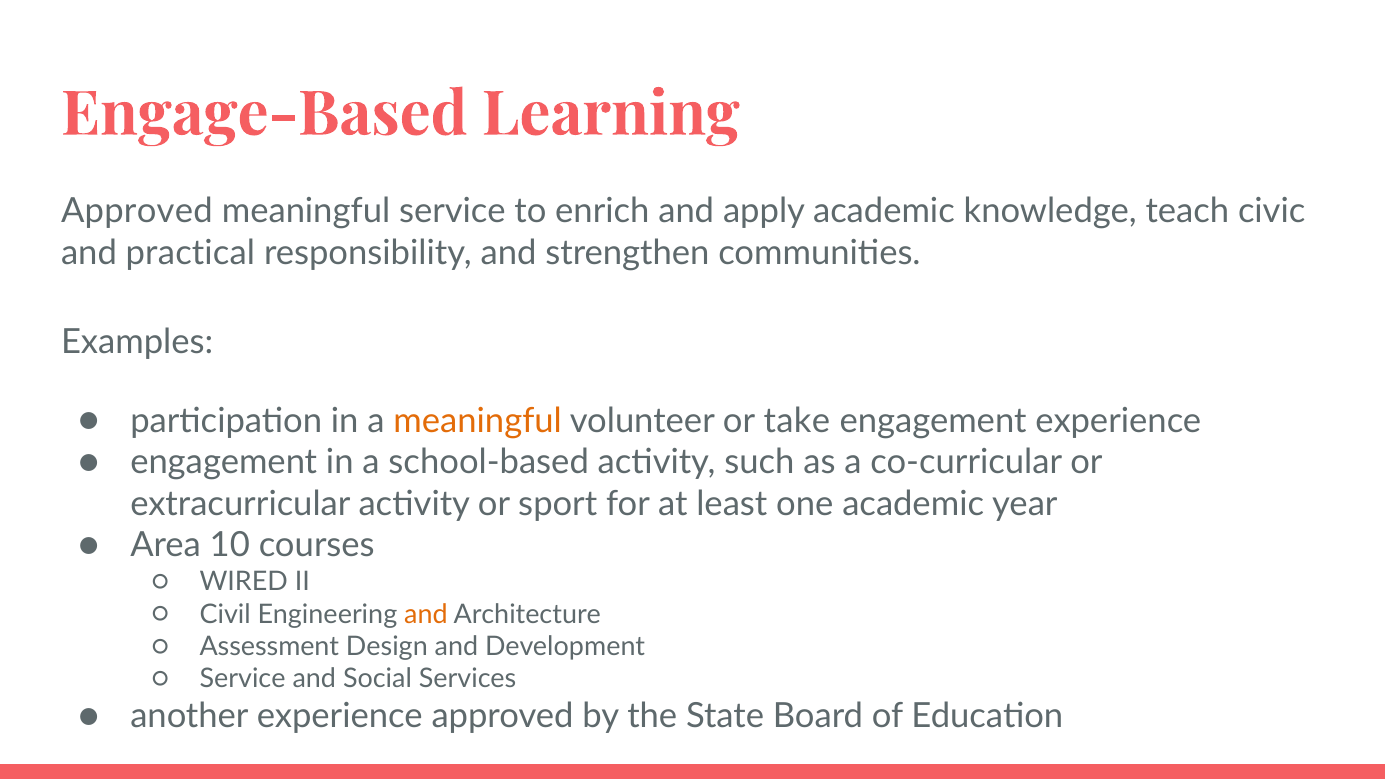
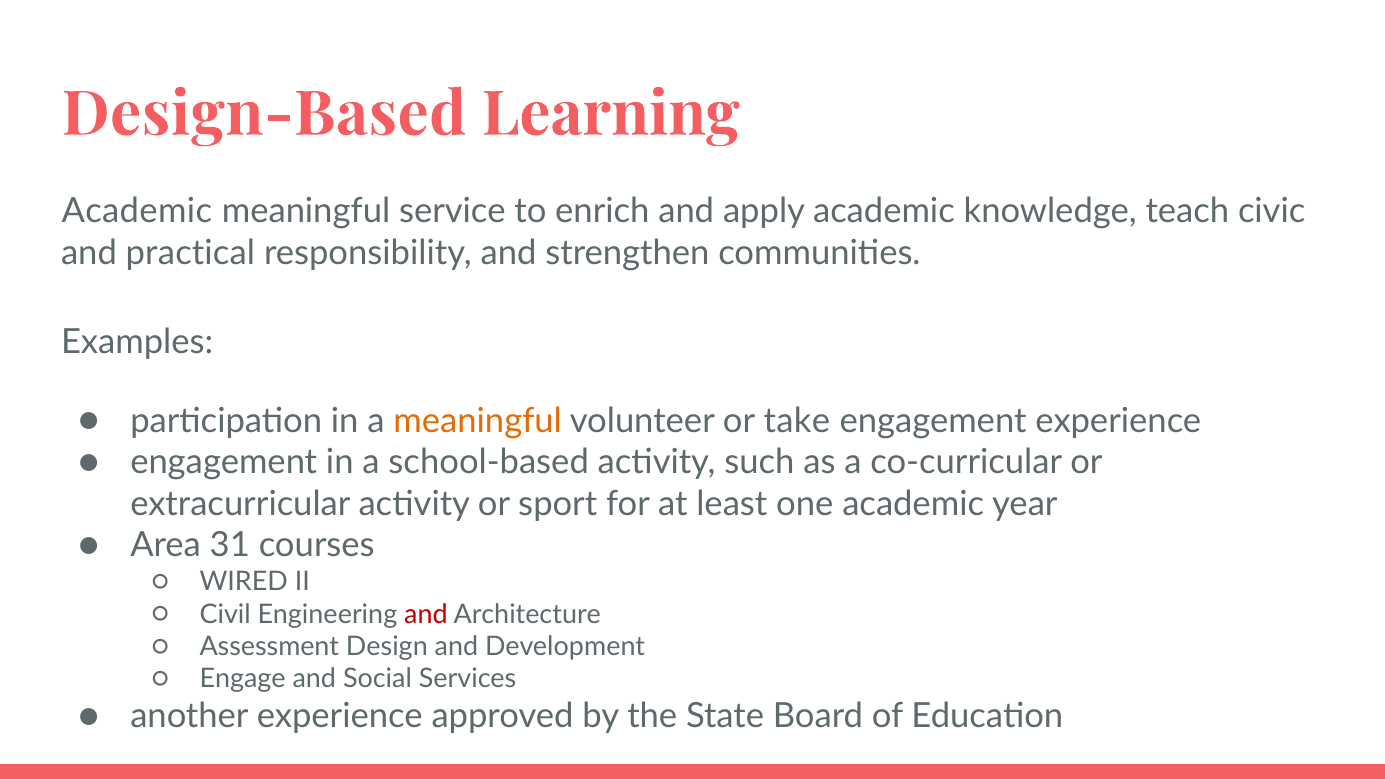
Engage-Based: Engage-Based -> Design-Based (264, 114)
Approved: Approved -> Academic (137, 212)
10: 10 -> 31 (230, 546)
and colour: orange -> red (426, 614)
Service: Service -> Engage (243, 679)
